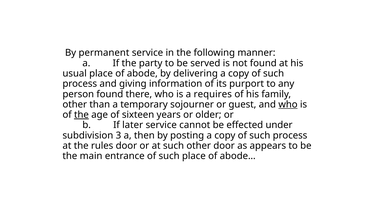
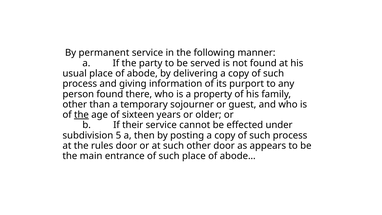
requires: requires -> property (213, 94)
who underline: present -> none (288, 104)
later: later -> their (133, 125)
3: 3 -> 5 (118, 135)
